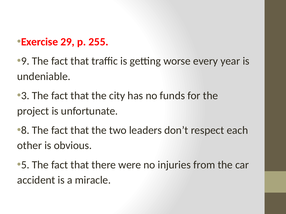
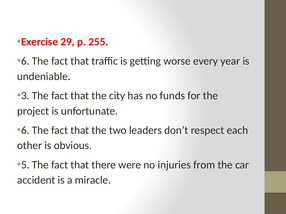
9: 9 -> 6 (25, 61)
8: 8 -> 6 (25, 131)
